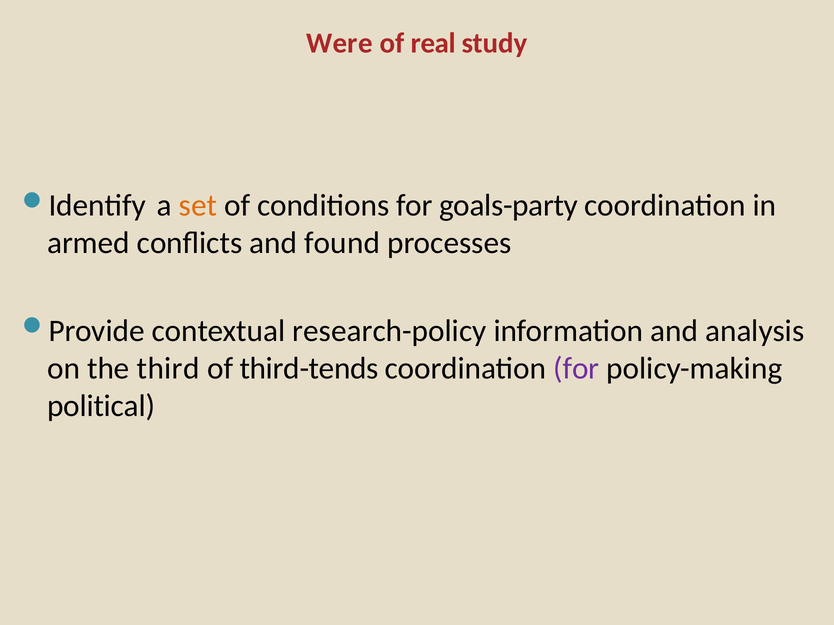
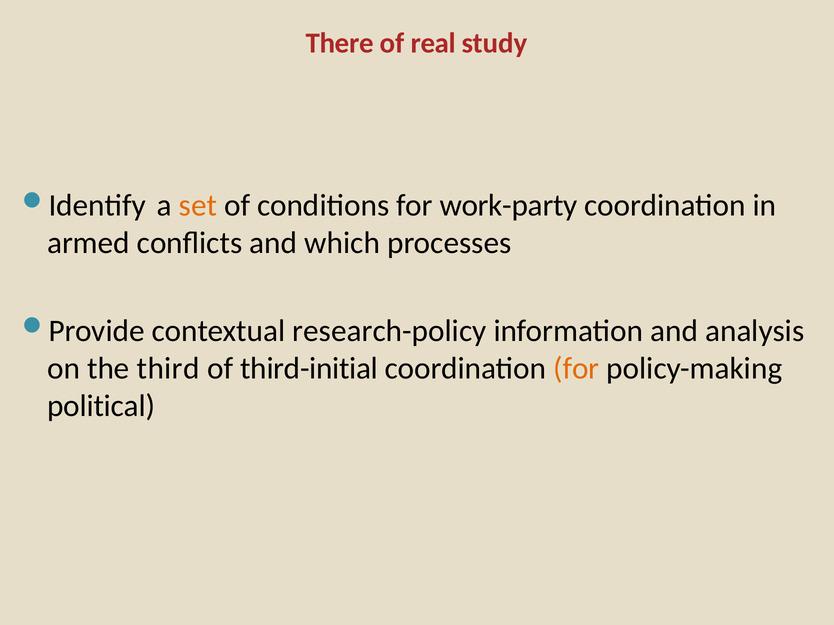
Were: Were -> There (340, 43)
goals-party: goals-party -> work-party (509, 206)
found: found -> which (342, 243)
third-tends: third-tends -> third-initial (309, 369)
for colour: purple -> orange (576, 369)
